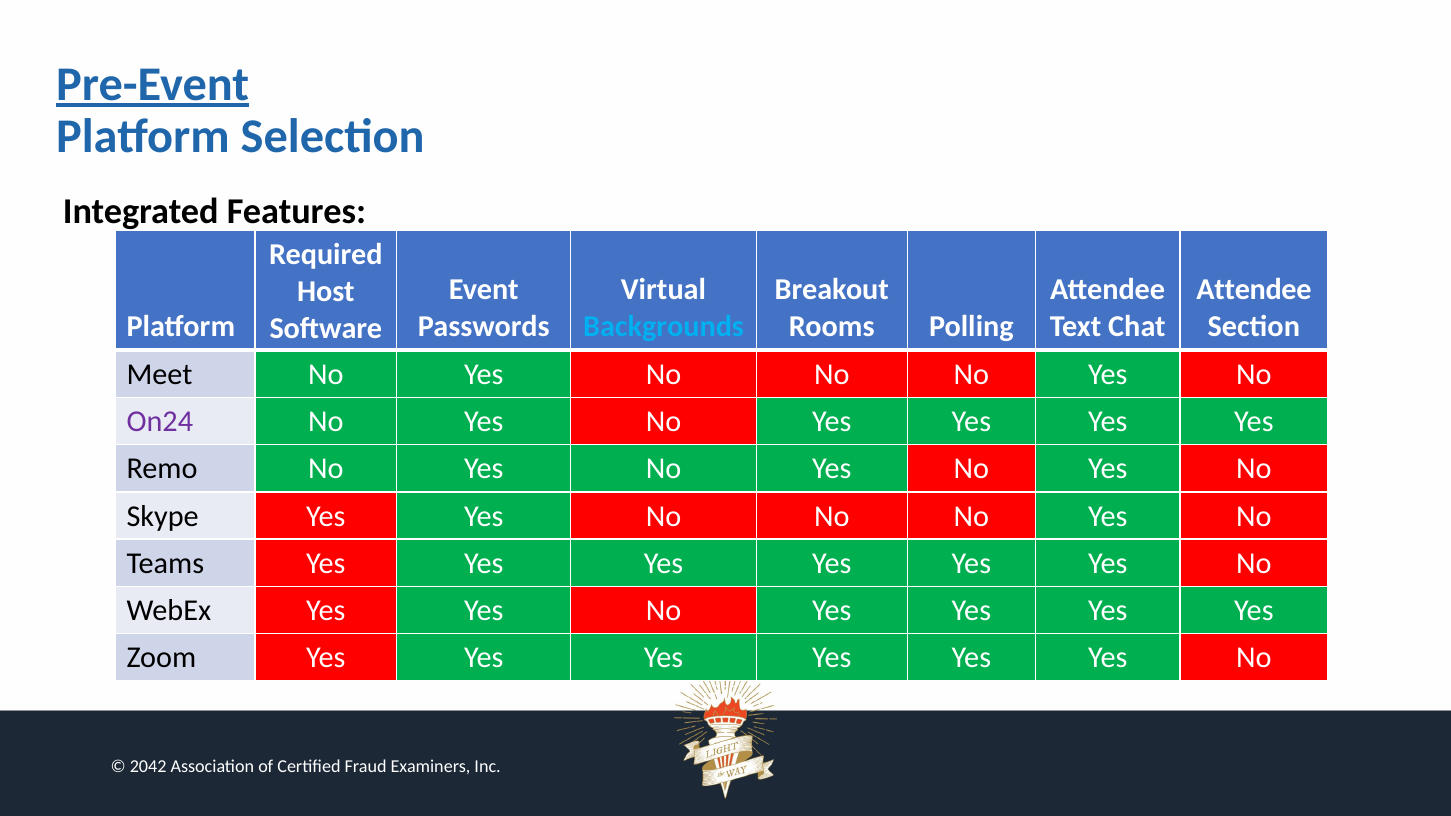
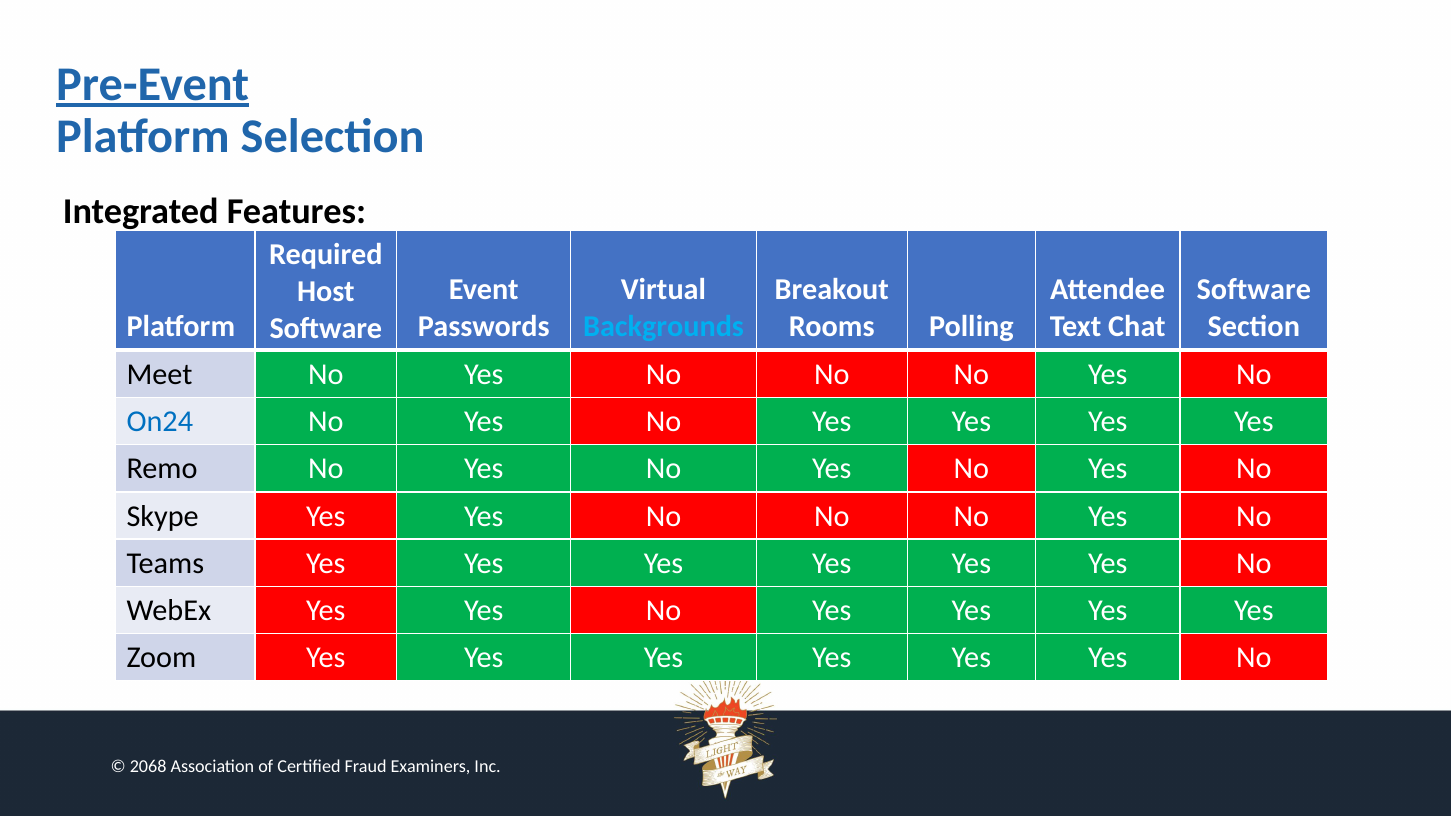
Attendee: Attendee -> Software (1254, 290)
On24 colour: purple -> blue (160, 422)
2042: 2042 -> 2068 (148, 767)
